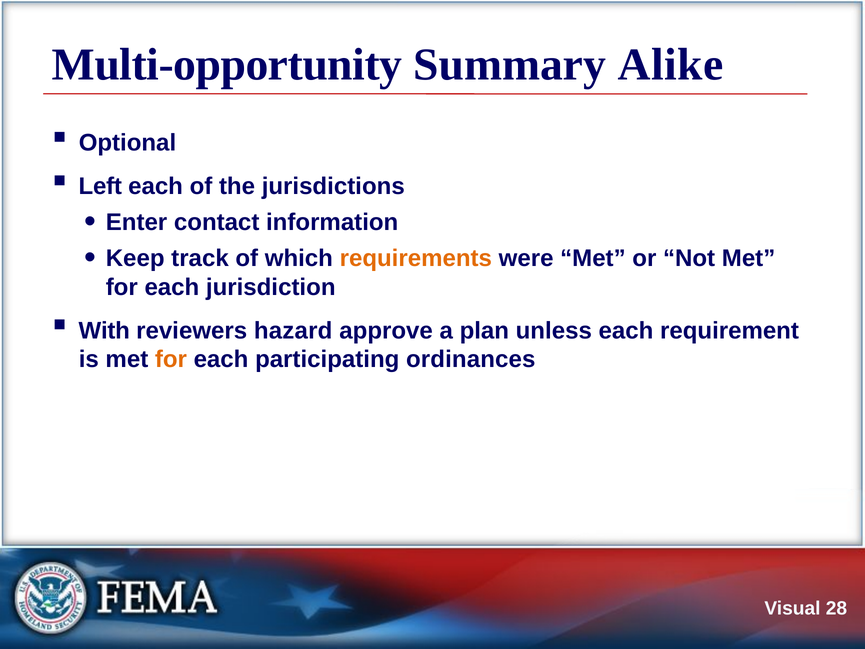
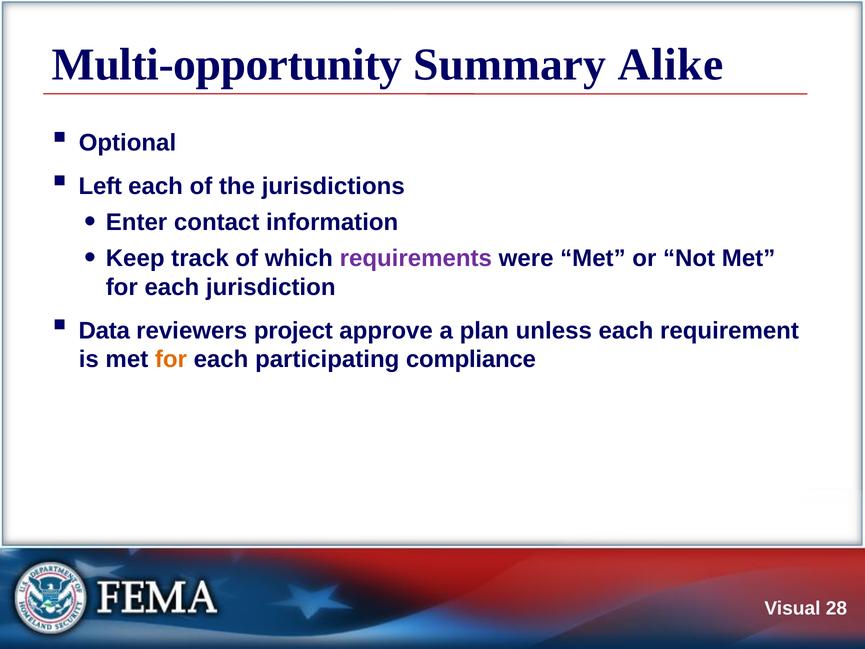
requirements colour: orange -> purple (416, 258)
With: With -> Data (104, 330)
hazard: hazard -> project (293, 330)
ordinances: ordinances -> compliance (471, 359)
